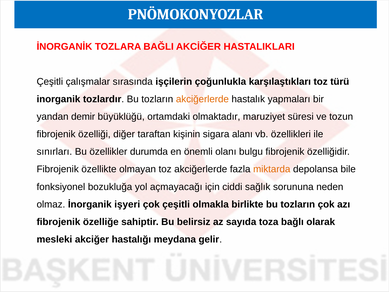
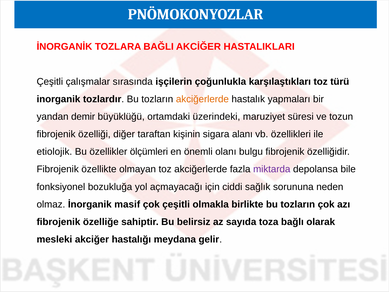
olmaktadır: olmaktadır -> üzerindeki (216, 117)
sınırları: sınırları -> etiolojik (54, 152)
durumda: durumda -> ölçümleri (149, 152)
miktarda colour: orange -> purple (272, 169)
işyeri: işyeri -> masif (127, 204)
